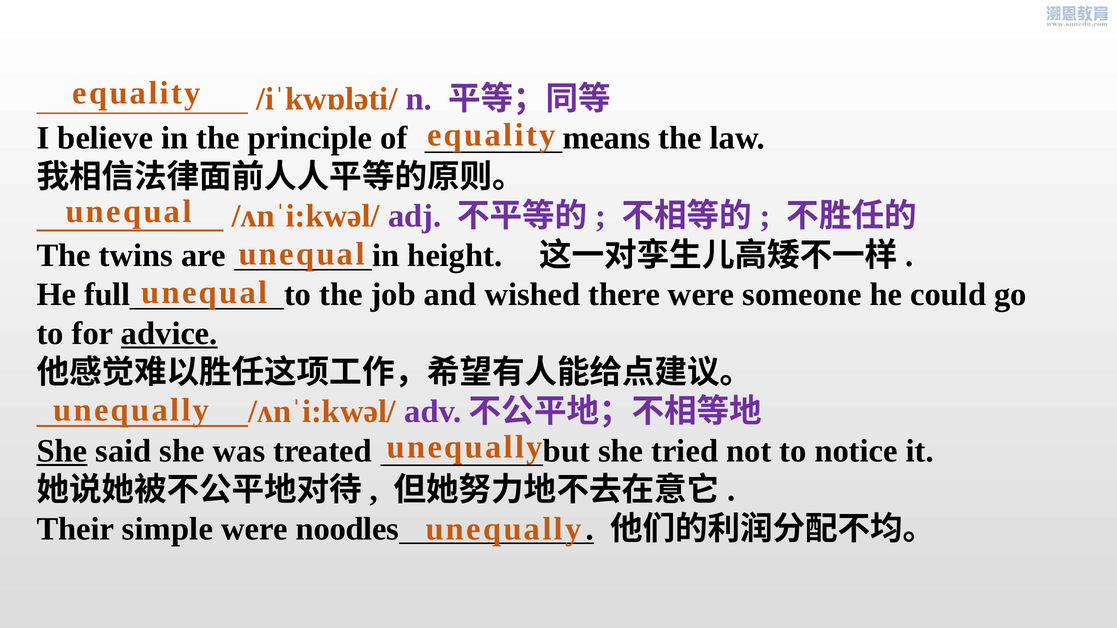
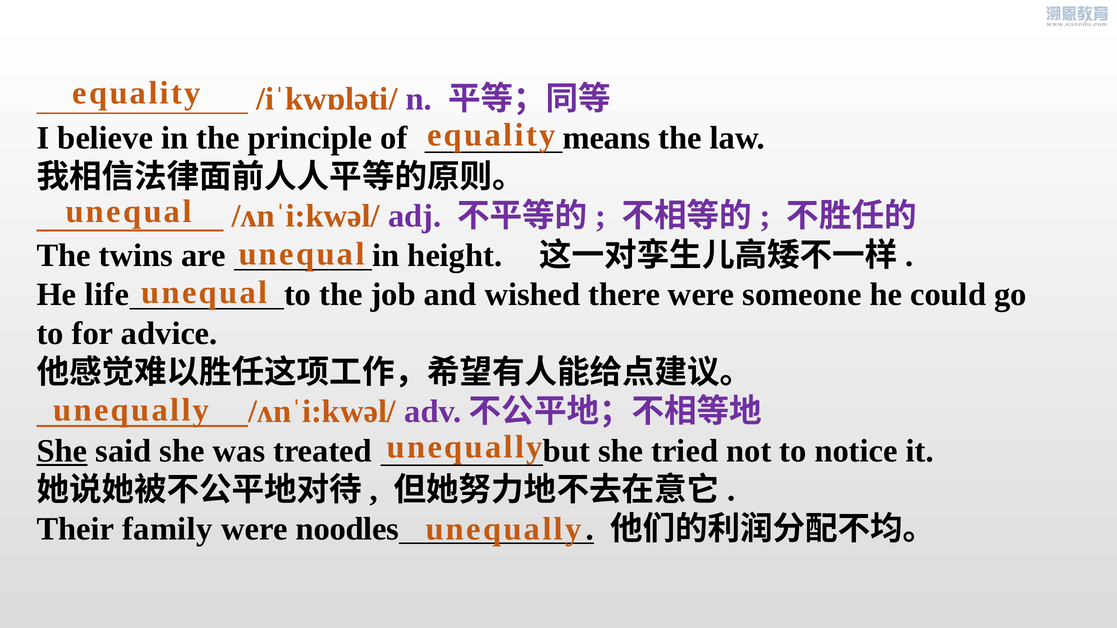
full: full -> life (107, 295)
advice underline: present -> none (169, 334)
simple: simple -> family (167, 529)
